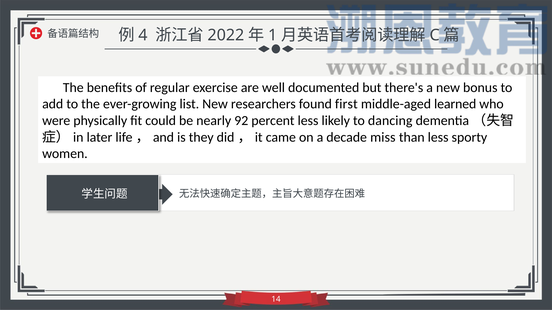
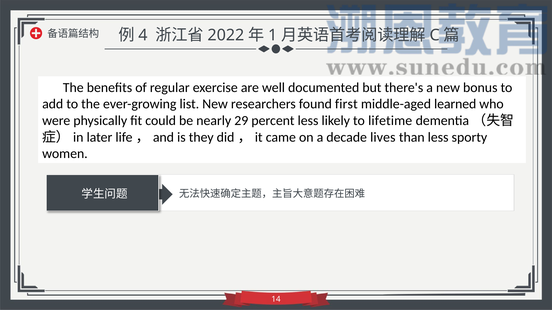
92: 92 -> 29 (241, 121)
dancing: dancing -> lifetime (390, 121)
miss: miss -> lives (383, 137)
